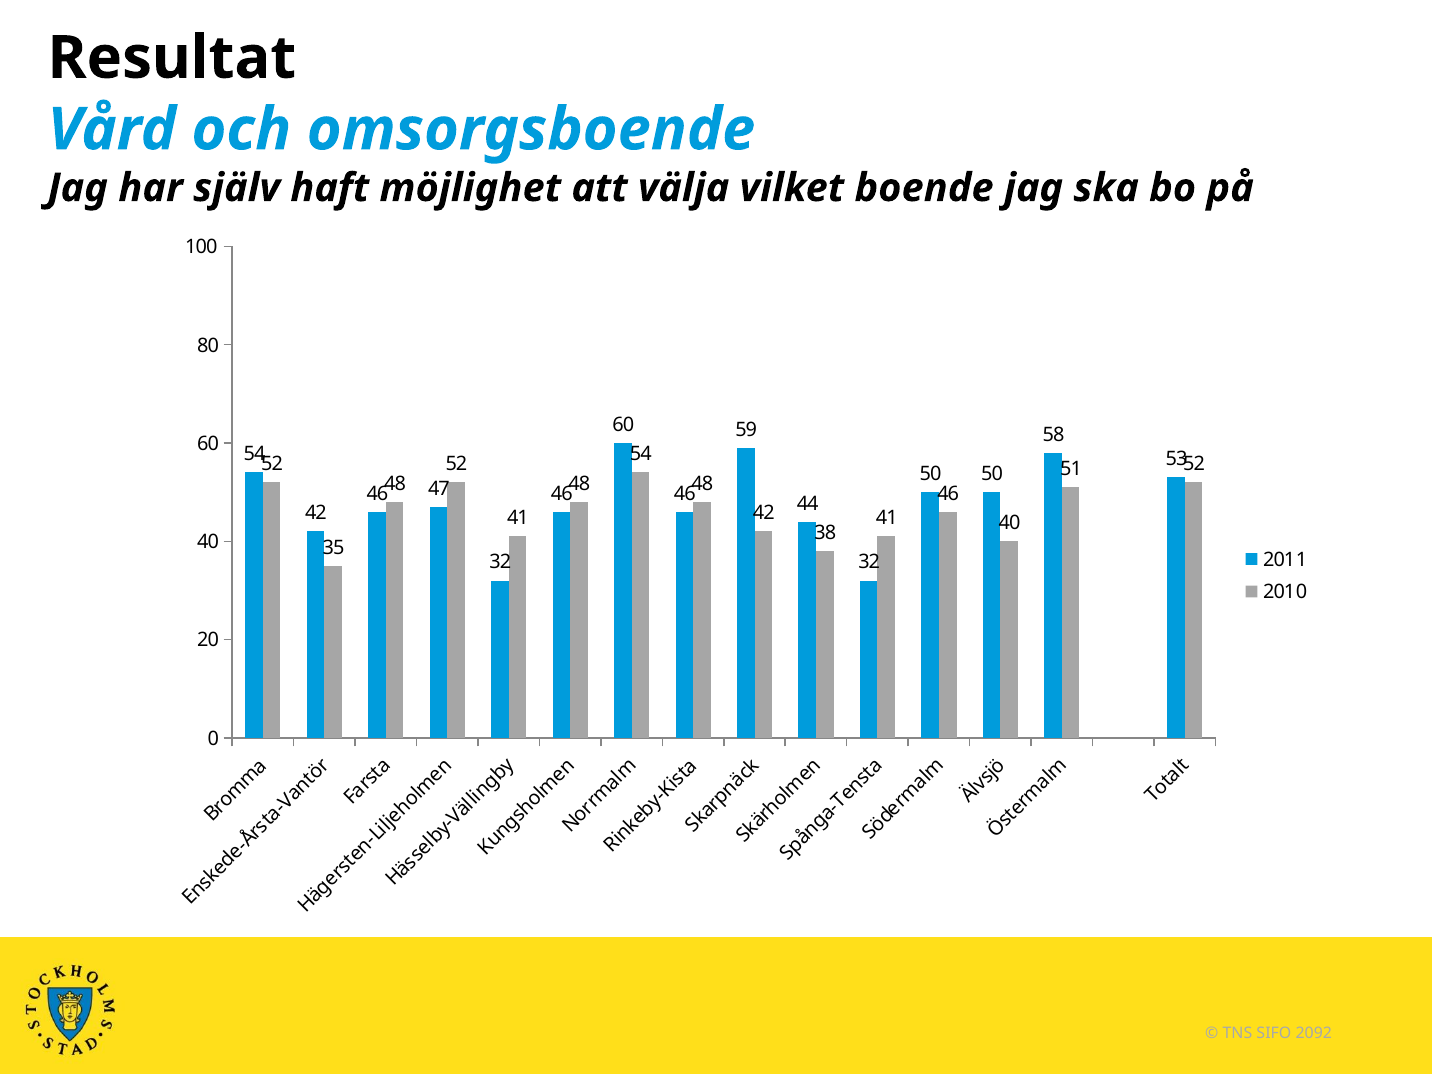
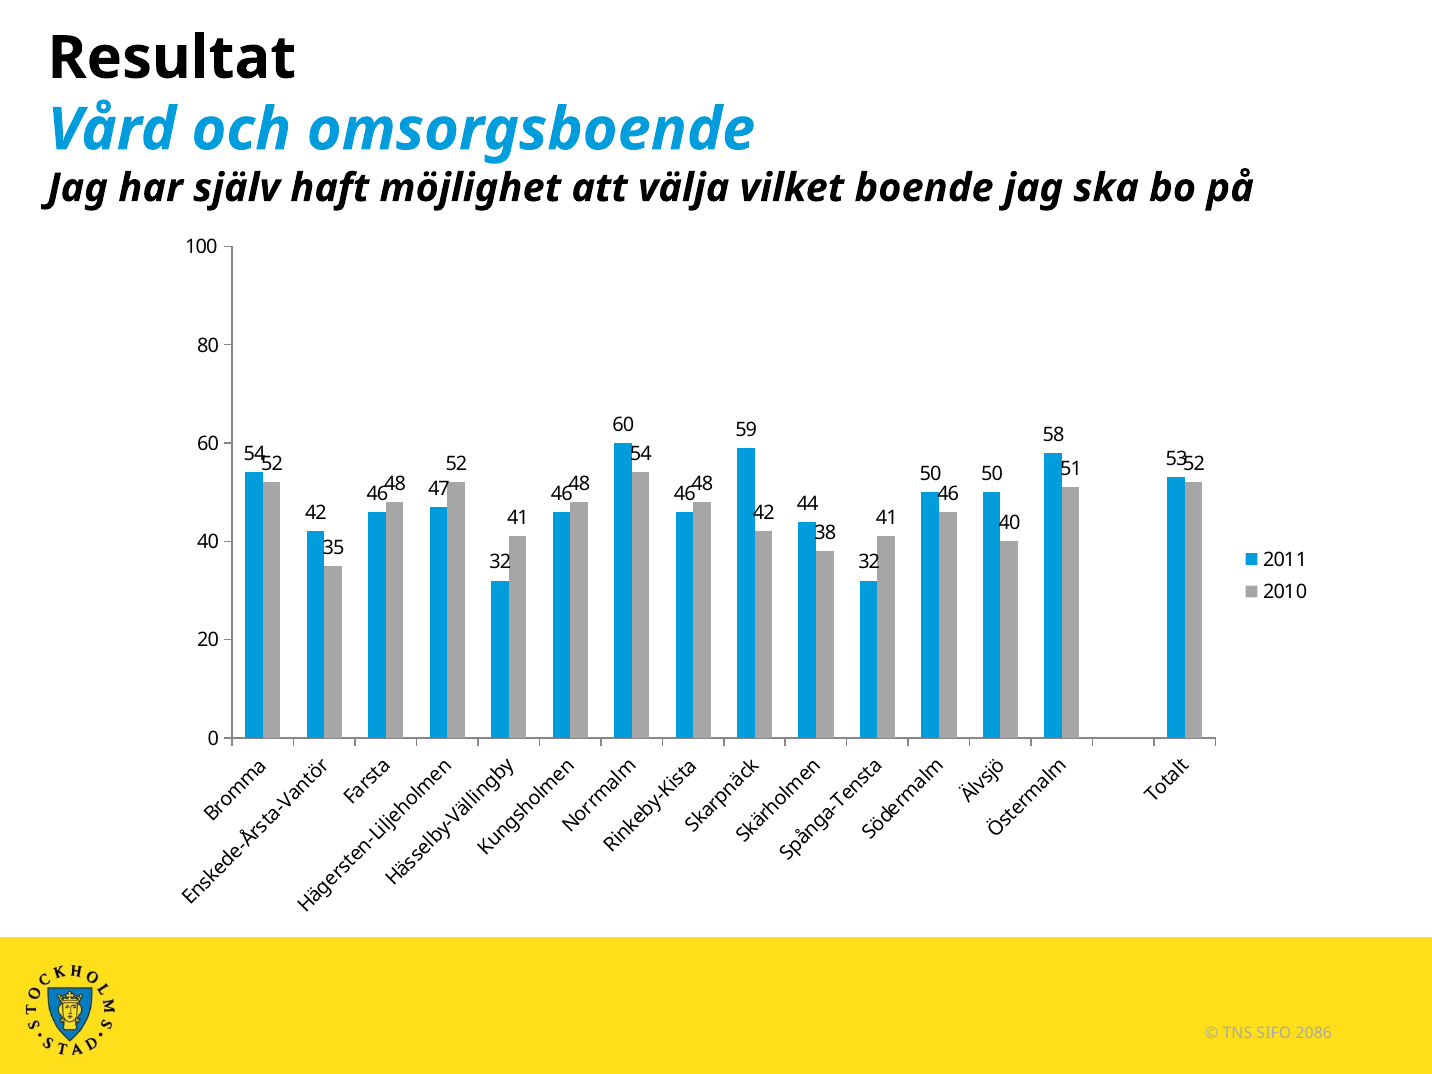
2092: 2092 -> 2086 (1314, 1033)
